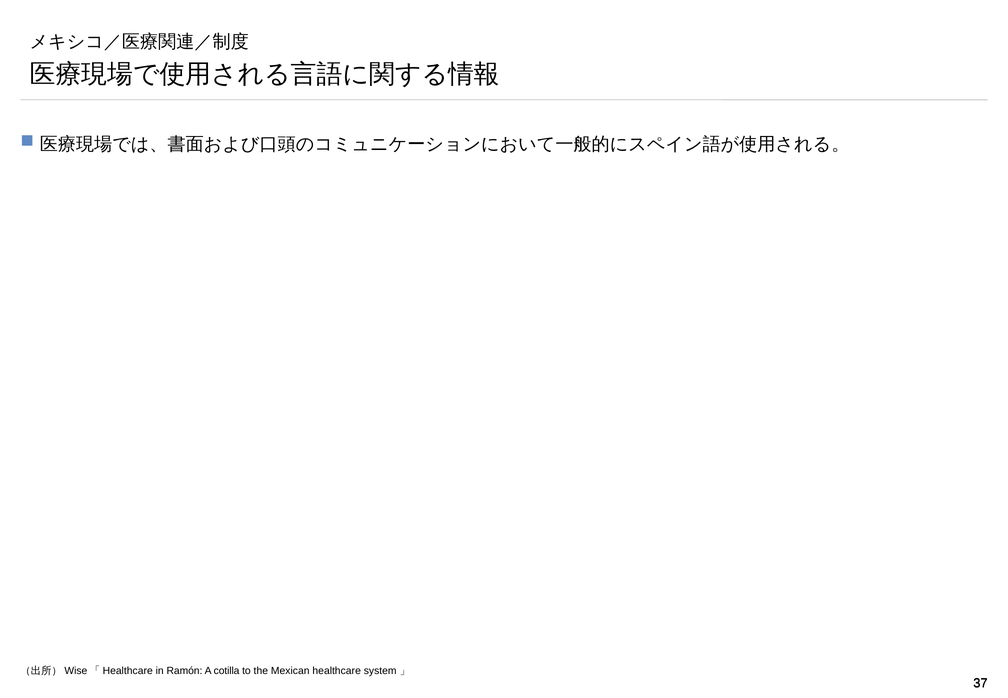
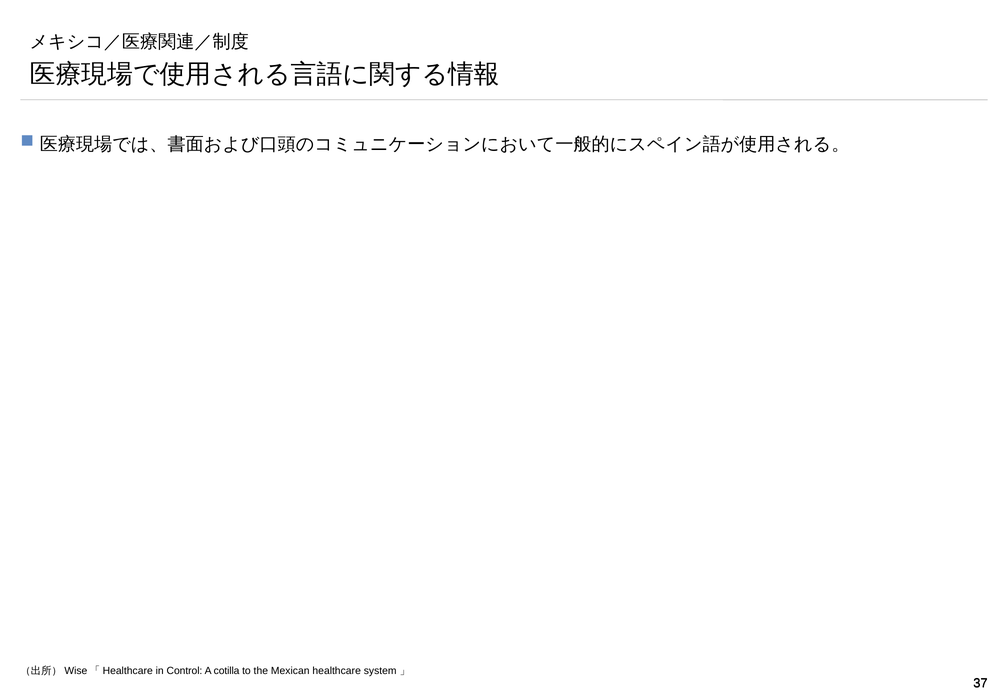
Ramón: Ramón -> Control (184, 671)
